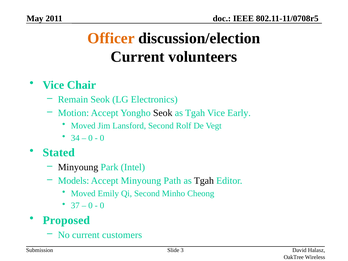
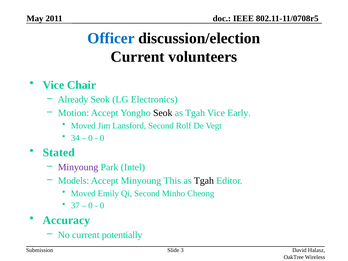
Officer colour: orange -> blue (111, 38)
Remain: Remain -> Already (73, 99)
Minyoung colour: black -> purple (78, 167)
Path: Path -> This (172, 181)
Proposed: Proposed -> Accuracy (66, 220)
customers: customers -> potentially (122, 235)
